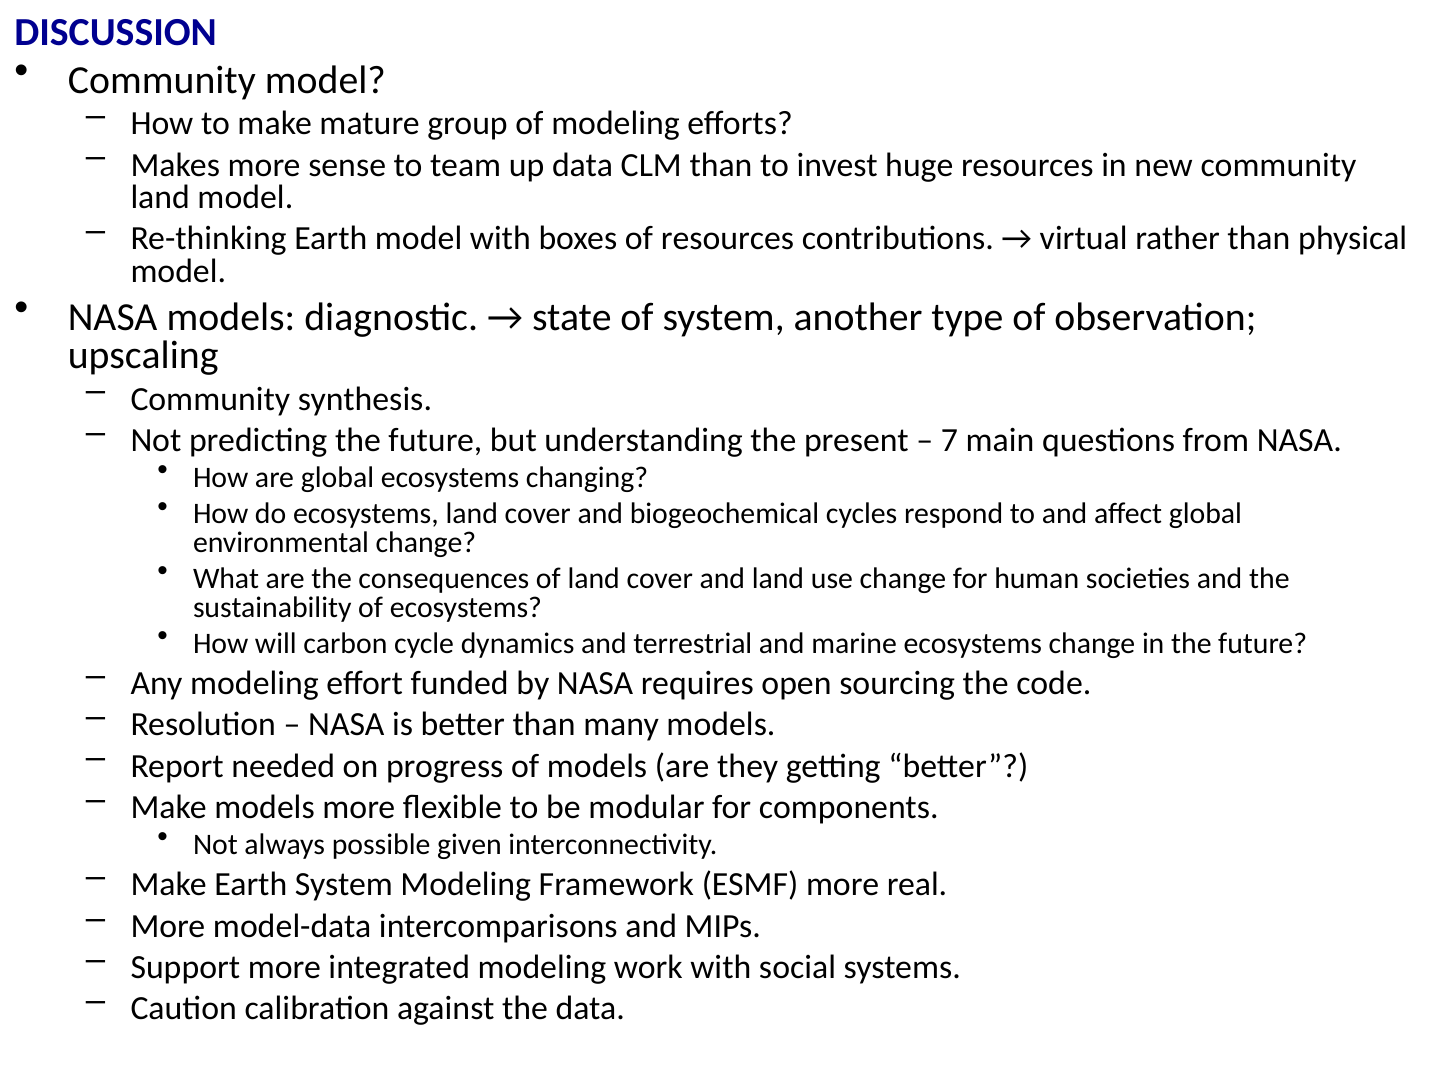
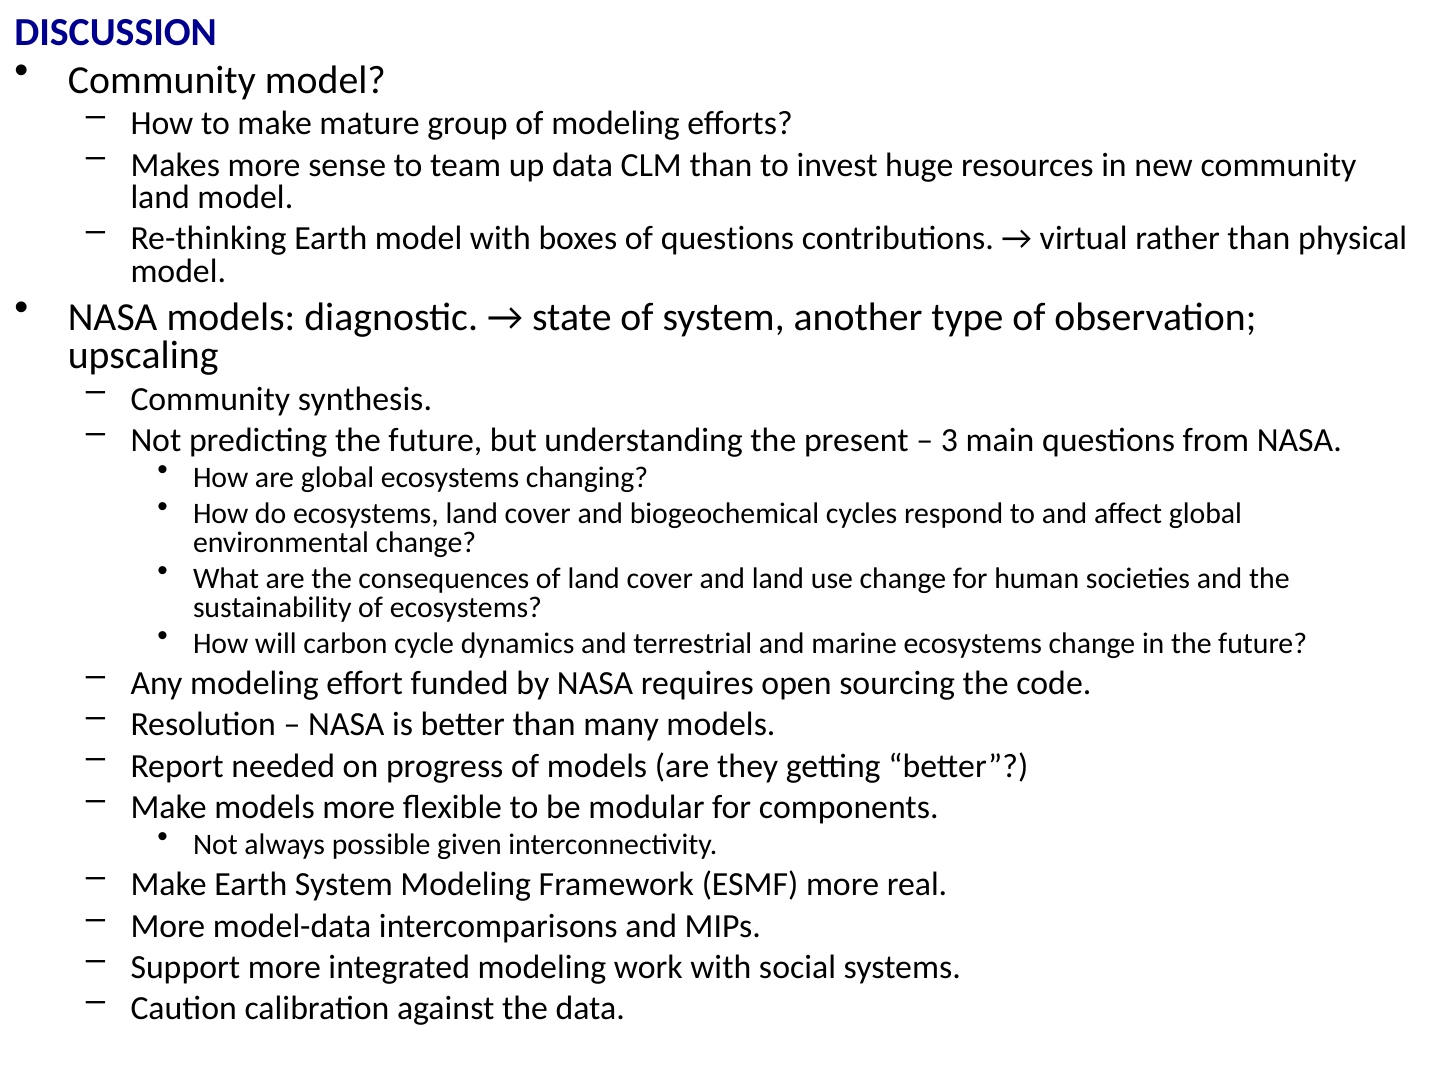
of resources: resources -> questions (727, 239)
7: 7 -> 3 (949, 440)
